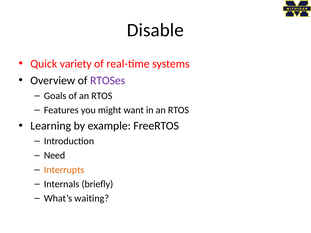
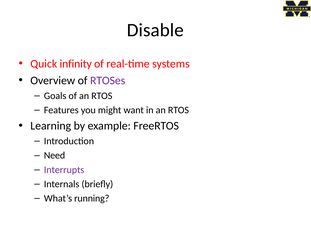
variety: variety -> infinity (76, 64)
Interrupts colour: orange -> purple (64, 170)
waiting: waiting -> running (92, 199)
